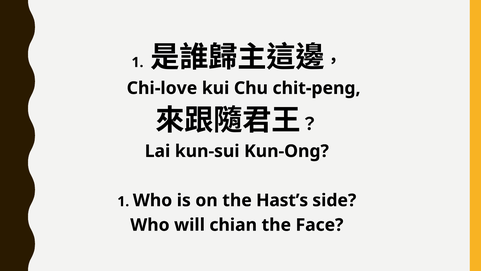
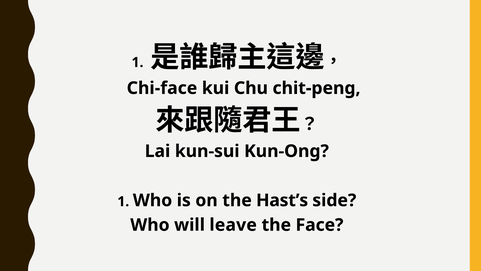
Chi-love: Chi-love -> Chi-face (162, 88)
chian: chian -> leave (233, 225)
